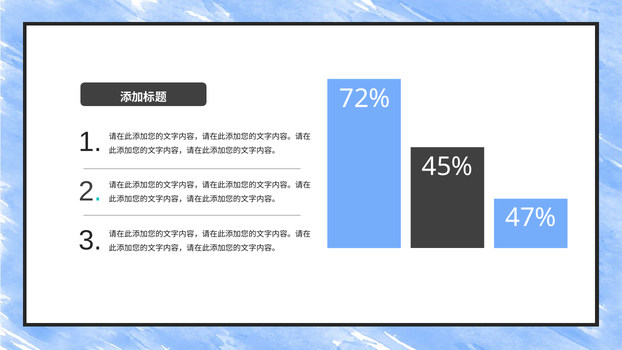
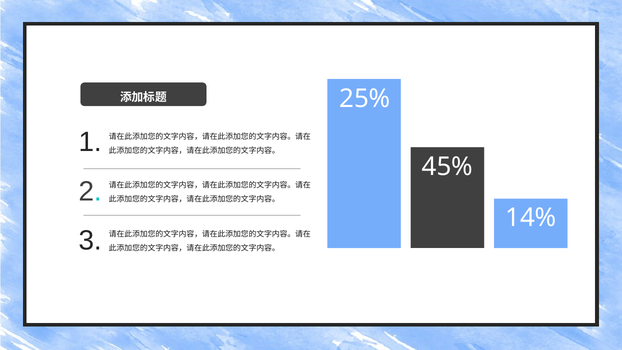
72%: 72% -> 25% (365, 99)
47%: 47% -> 14% (531, 218)
